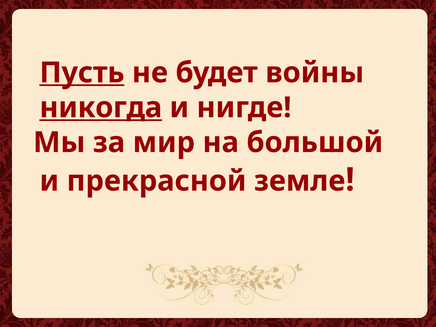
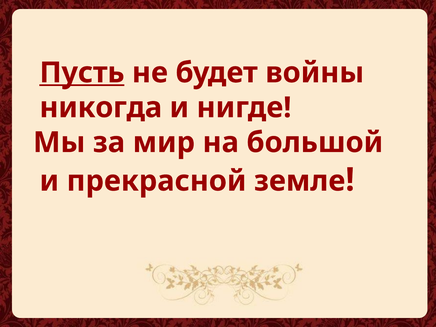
никогда underline: present -> none (101, 108)
